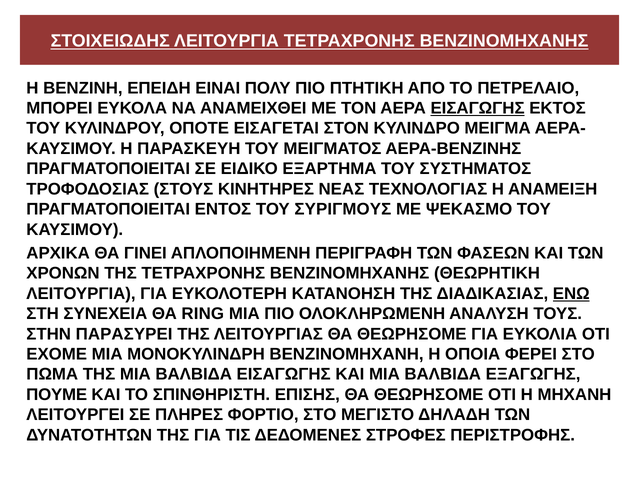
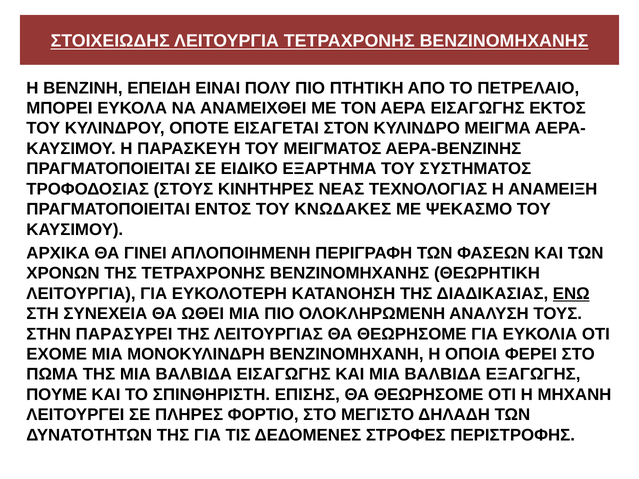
ΕΙΣΑΓΩΓΗΣ underline: present -> none (478, 108)
ΣΥΡΙΓΜΟΥΣ: ΣΥΡΙΓΜΟΥΣ -> ΚΝΩΔΑΚΕΣ (343, 209)
RING: RING -> ΩΘΕΙ (203, 314)
